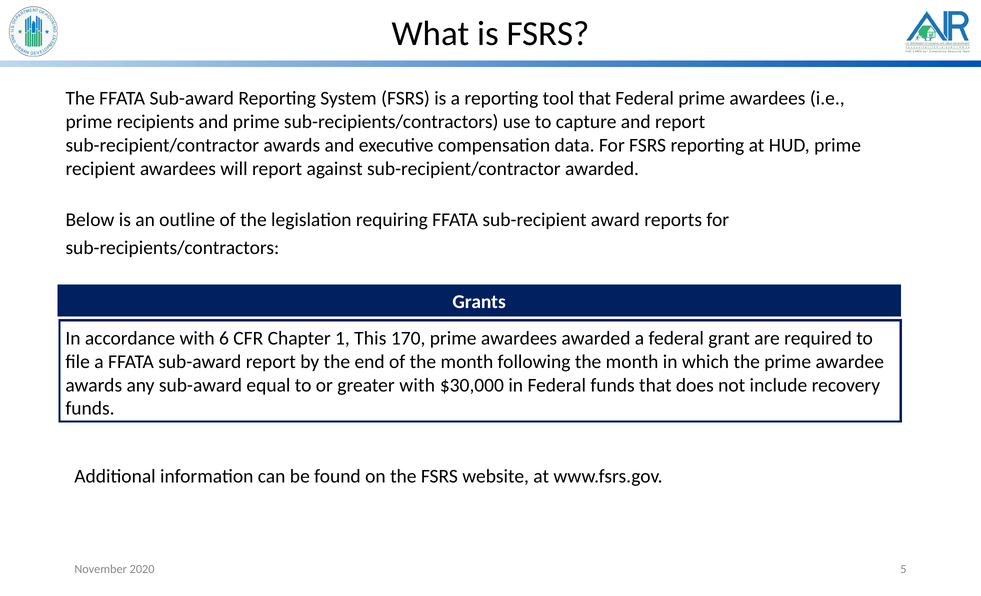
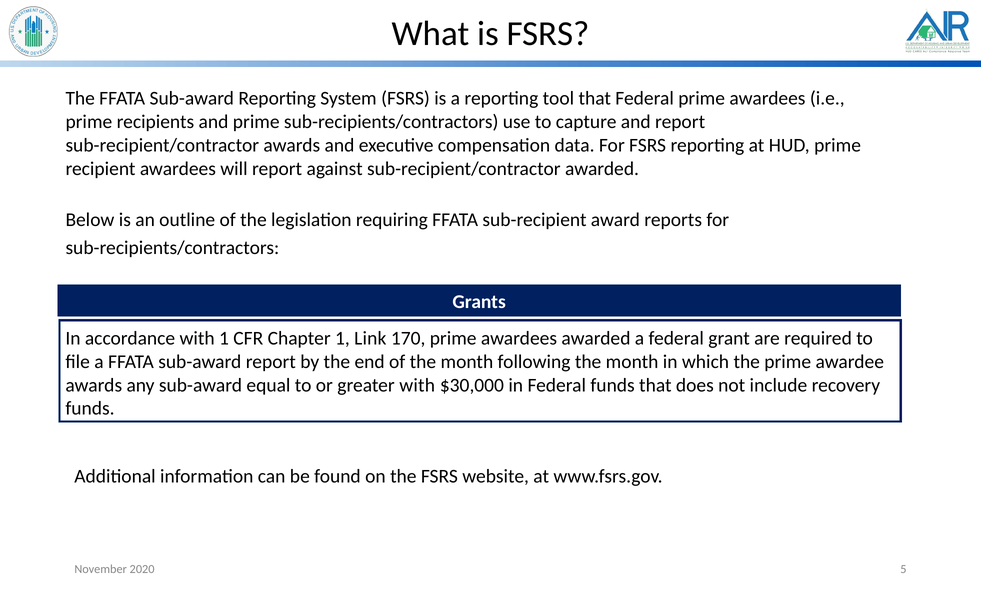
with 6: 6 -> 1 (224, 338)
This: This -> Link (370, 338)
